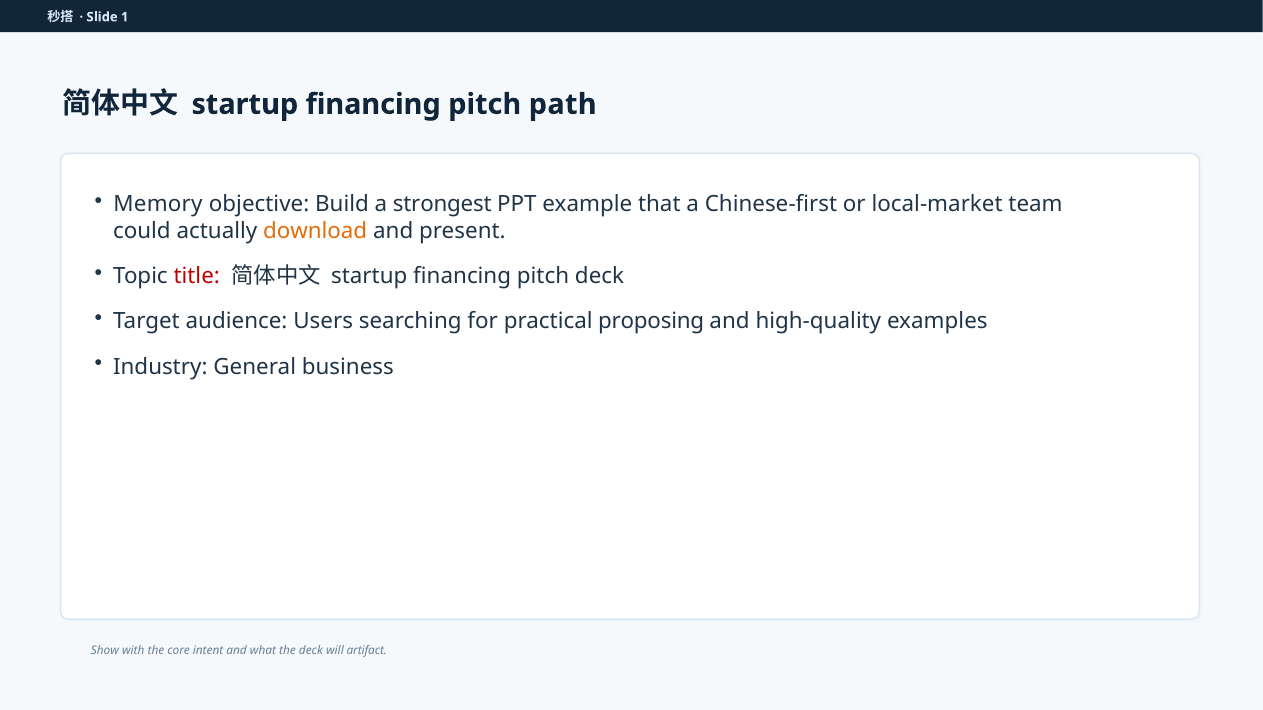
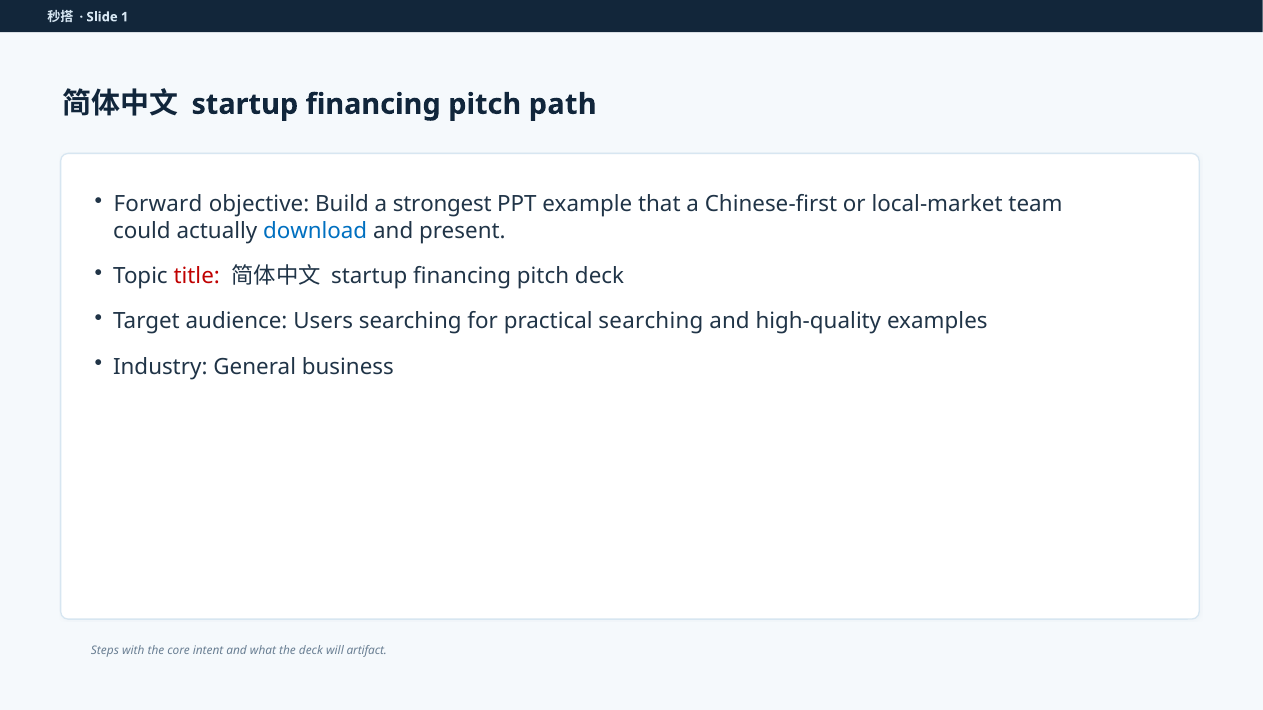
Memory: Memory -> Forward (158, 204)
download colour: orange -> blue (315, 231)
practical proposing: proposing -> searching (651, 322)
Show: Show -> Steps (105, 651)
